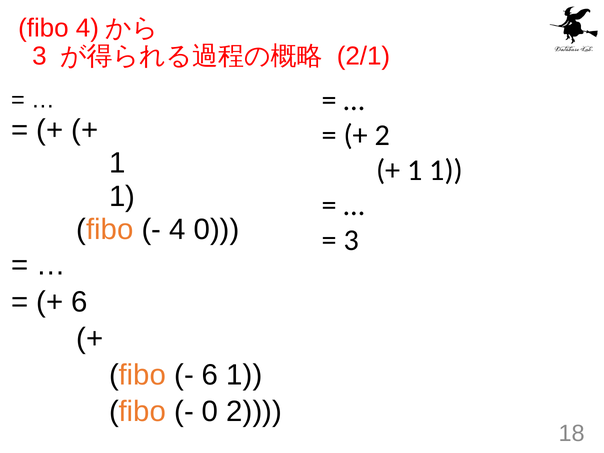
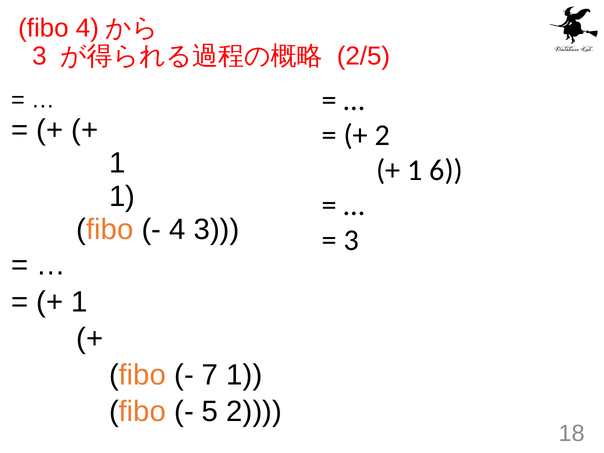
2/1: 2/1 -> 2/5 (363, 56)
1: 1 -> 6 (446, 170)
4 0: 0 -> 3 (217, 229)
6: 6 -> 1 (80, 302)
6: 6 -> 7 (210, 375)
0: 0 -> 5 (210, 412)
